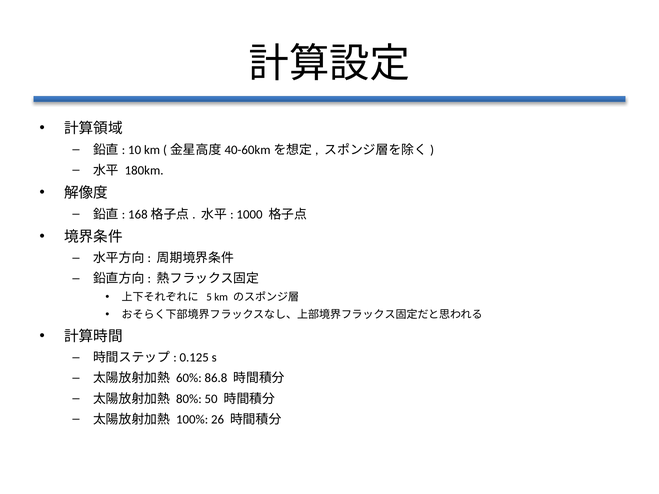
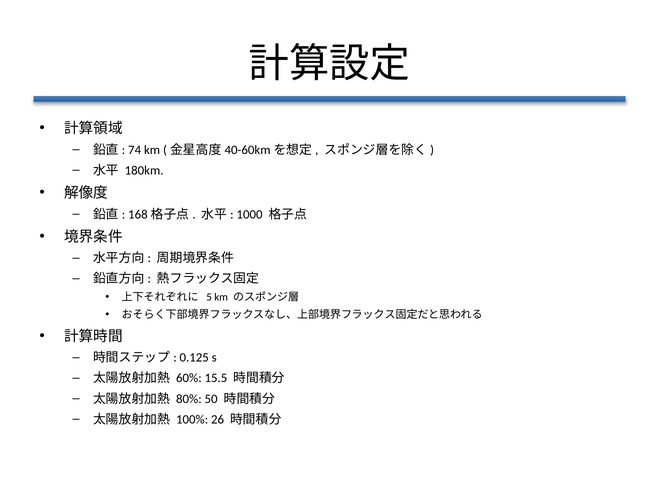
10: 10 -> 74 (135, 150)
86.8: 86.8 -> 15.5 (216, 378)
